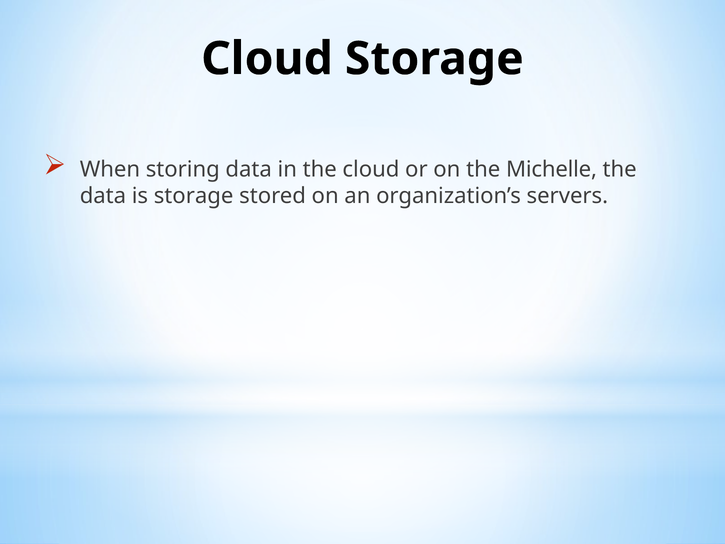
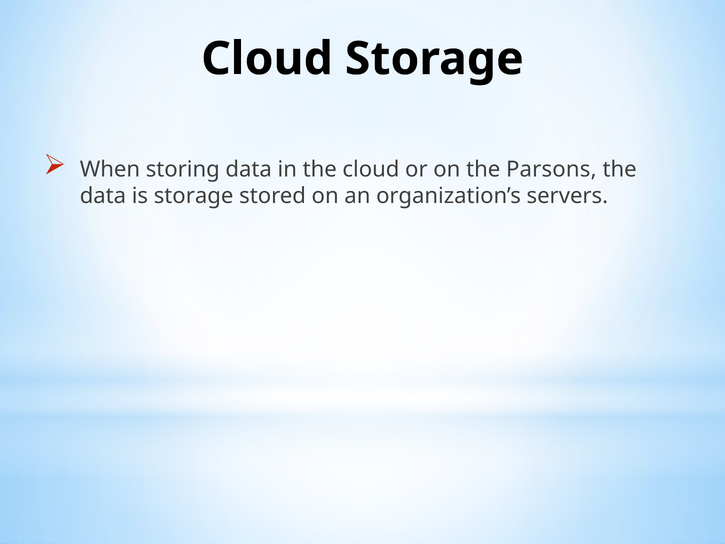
Michelle: Michelle -> Parsons (551, 170)
